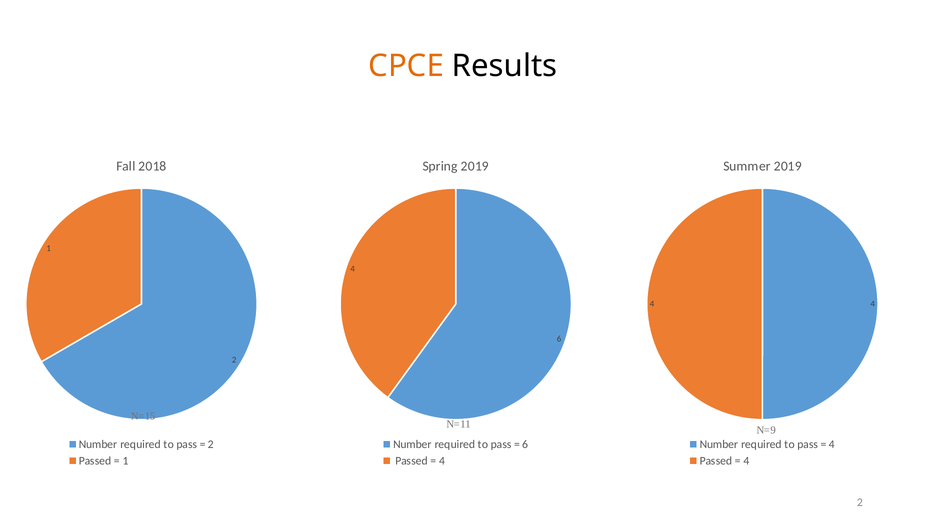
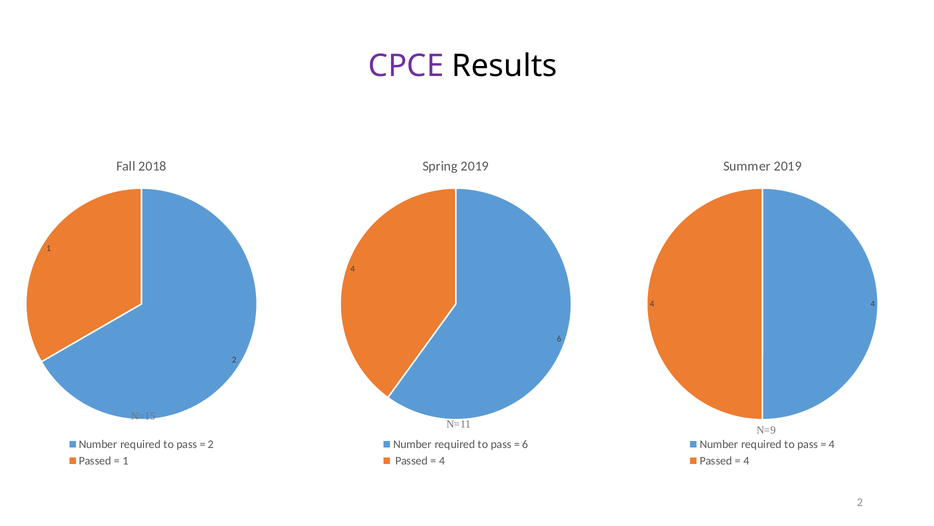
CPCE colour: orange -> purple (406, 66)
